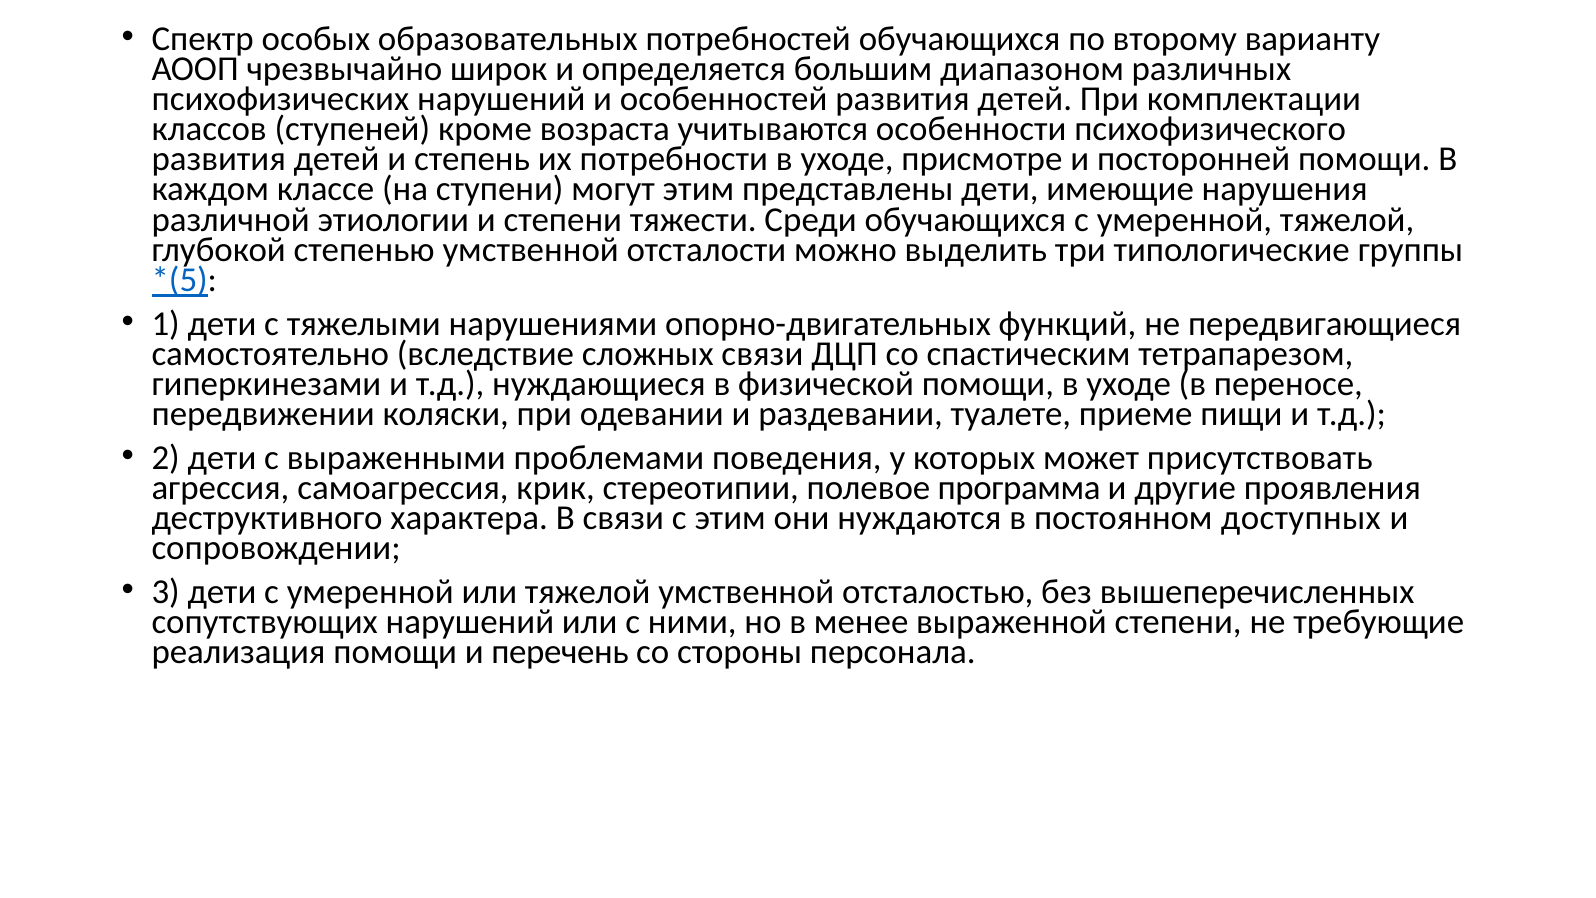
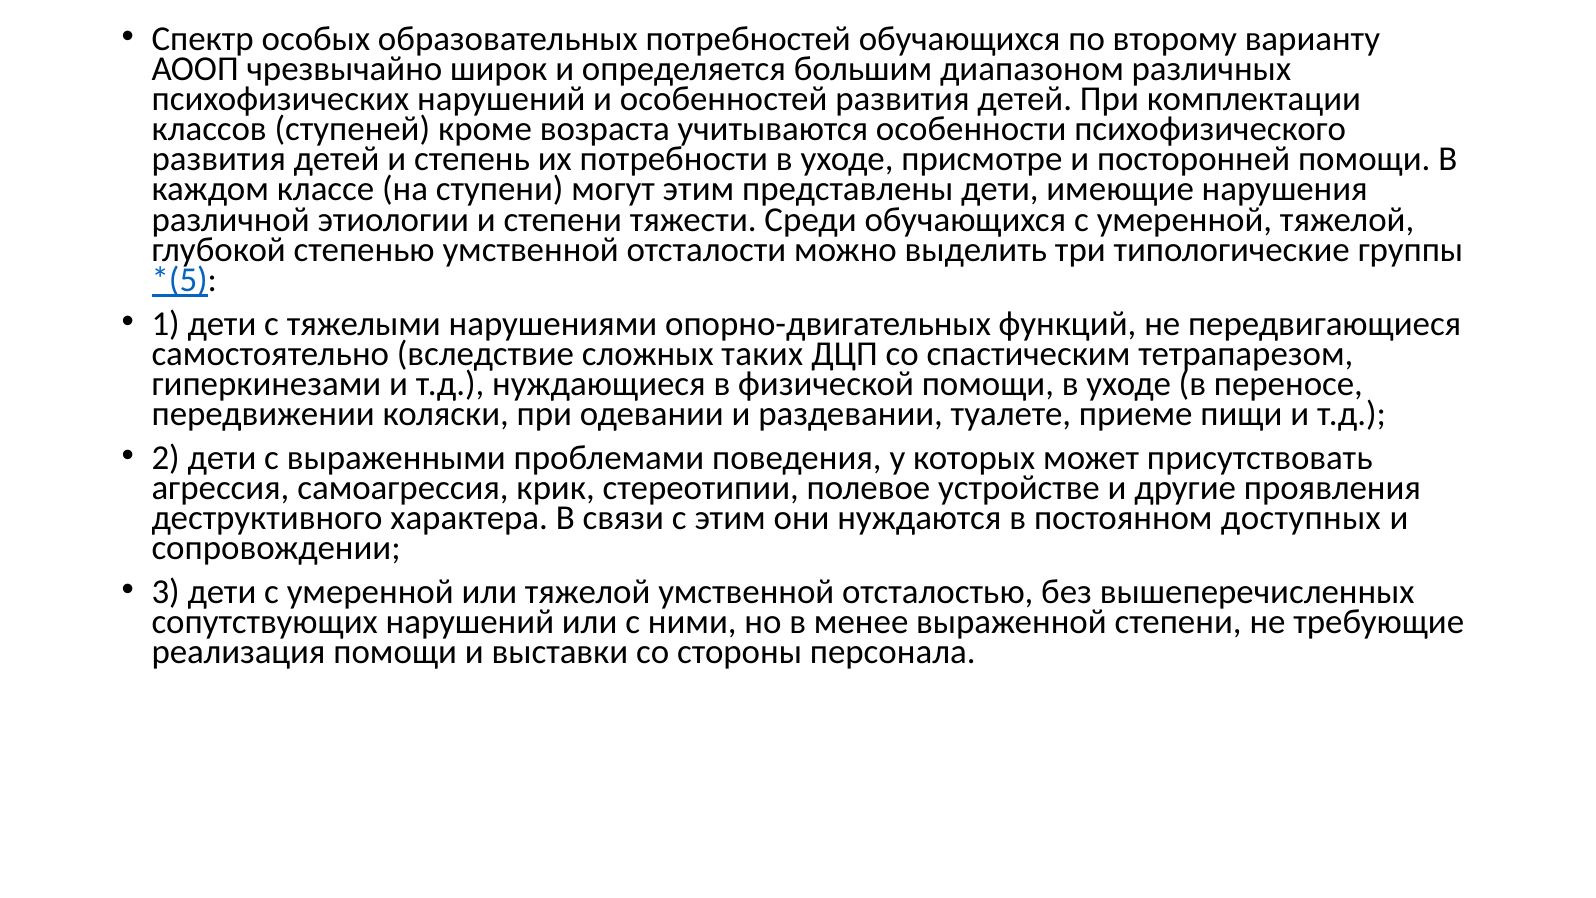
сложных связи: связи -> таких (762, 354)
программа: программа -> устройстве (1019, 488)
перечень: перечень -> выставки (560, 652)
